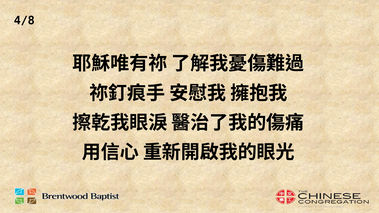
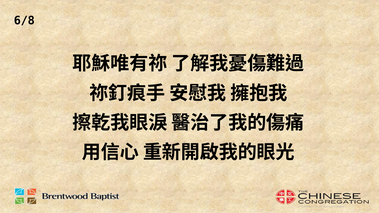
4/8: 4/8 -> 6/8 (24, 21)
